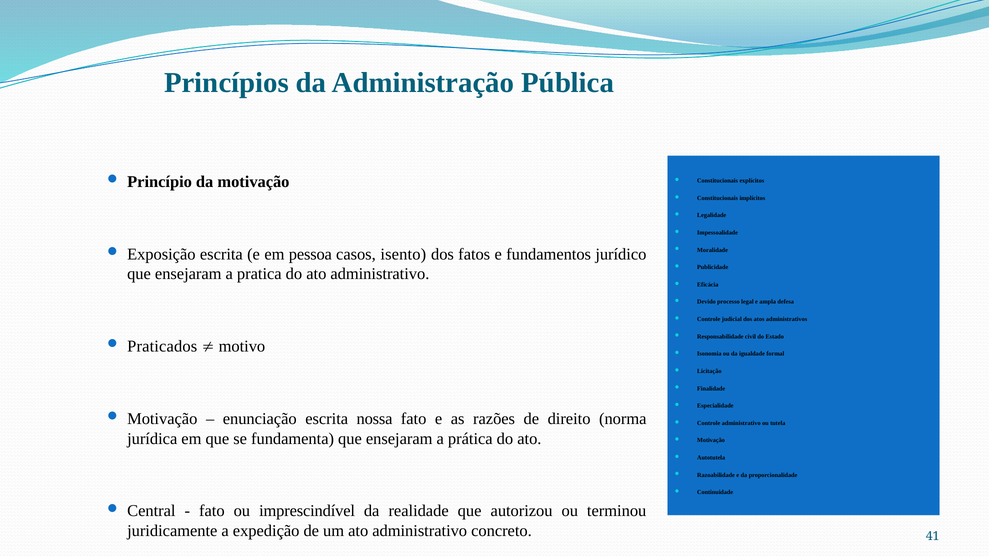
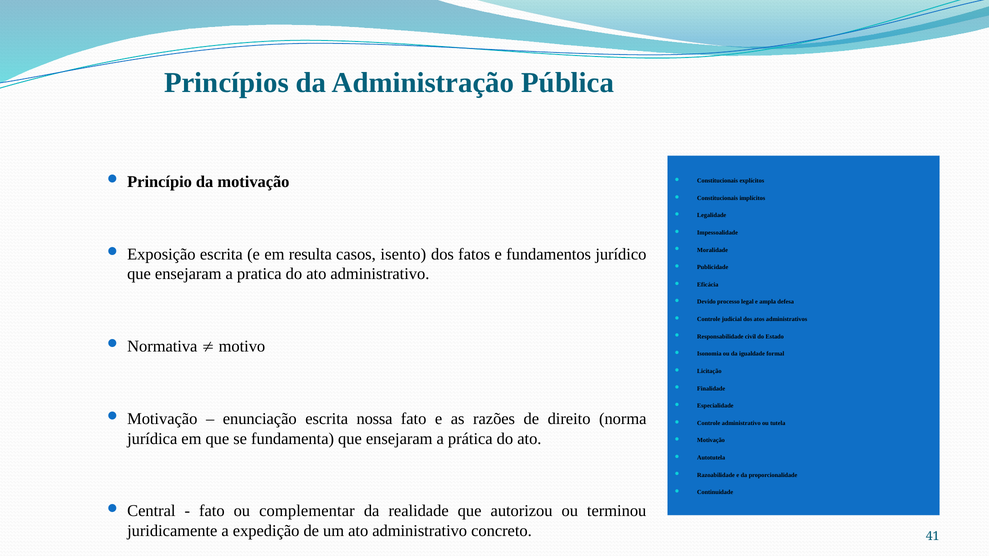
pessoa: pessoa -> resulta (310, 254)
Praticados: Praticados -> Normativa (162, 347)
imprescindível: imprescindível -> complementar (307, 511)
